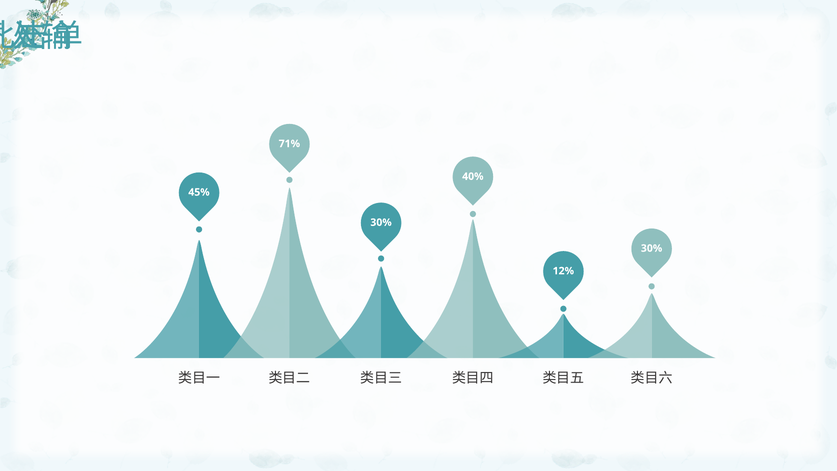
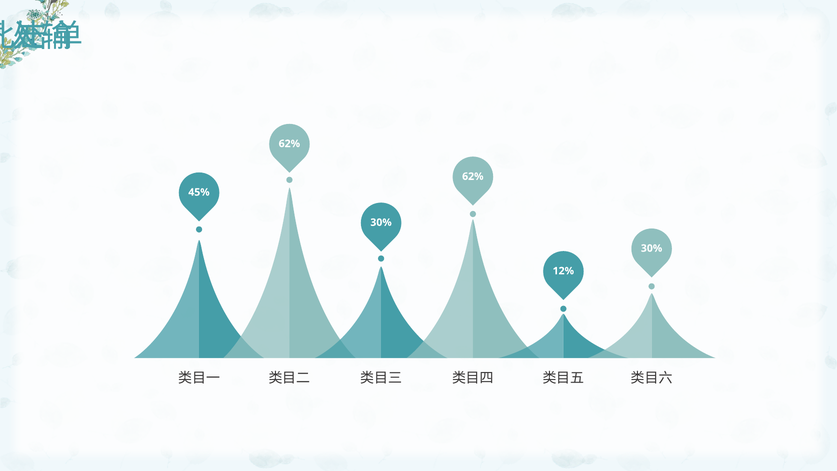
71%: 71% -> 62% (289, 144)
40%: 40% -> 62% (473, 176)
